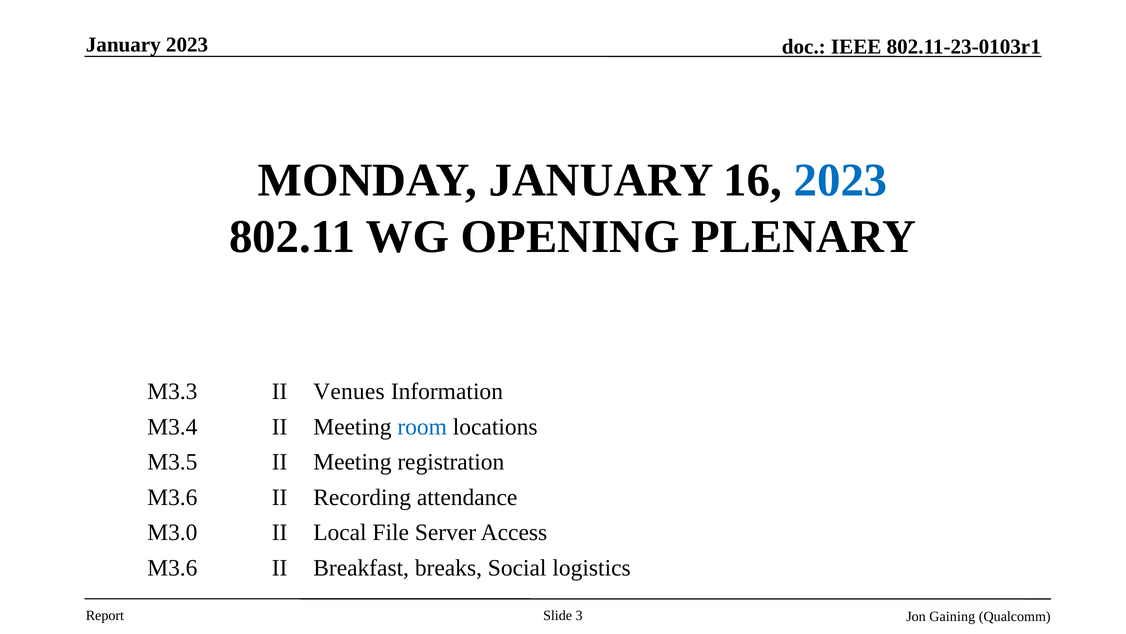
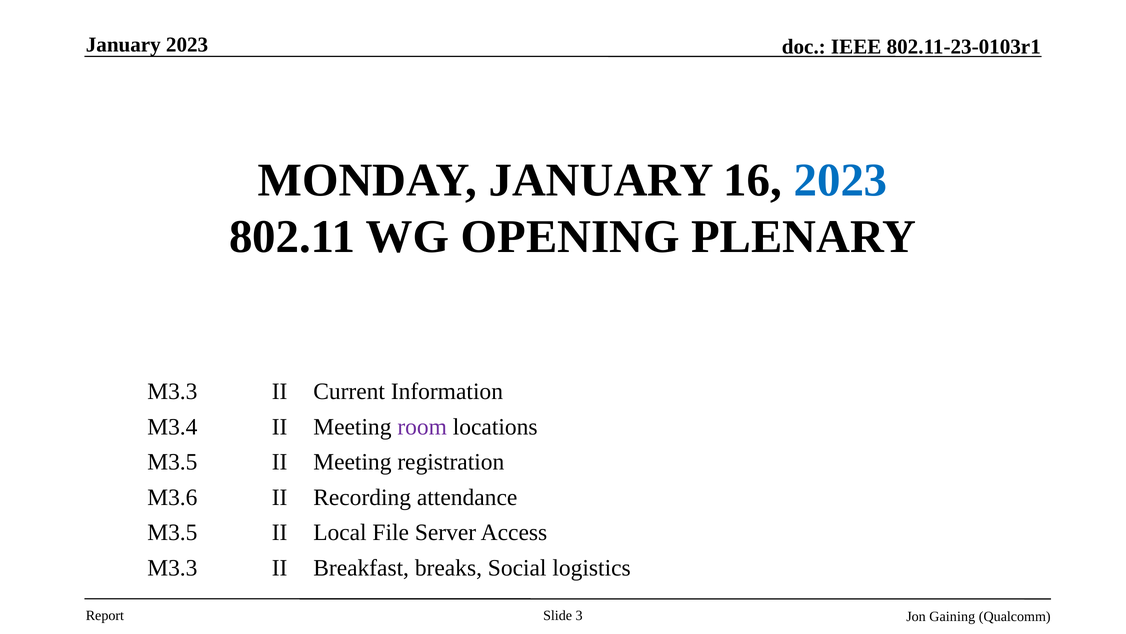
Venues: Venues -> Current (349, 391)
room colour: blue -> purple (422, 427)
M3.0: M3.0 -> M3.5 (172, 532)
M3.6: M3.6 -> M3.3 (172, 567)
